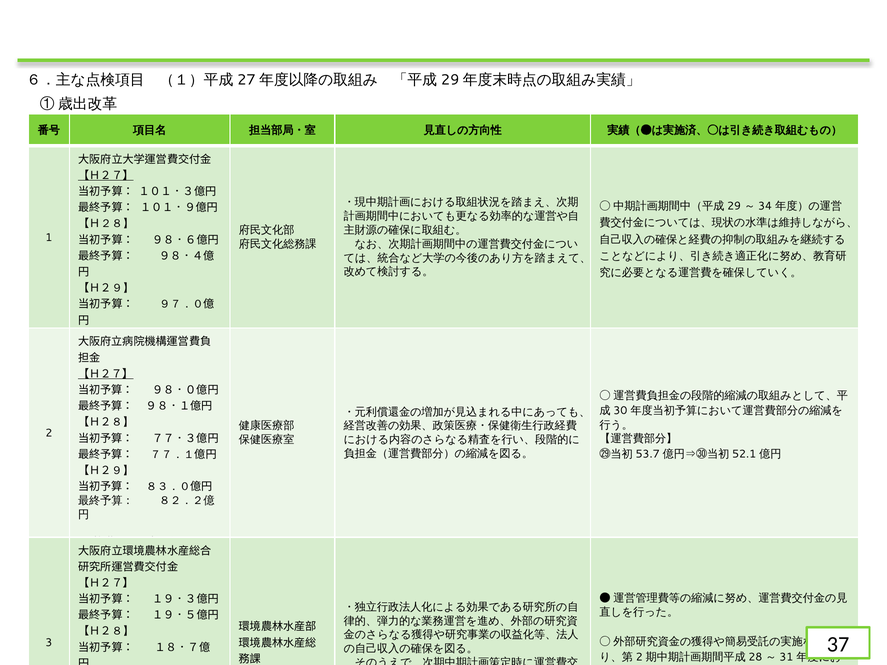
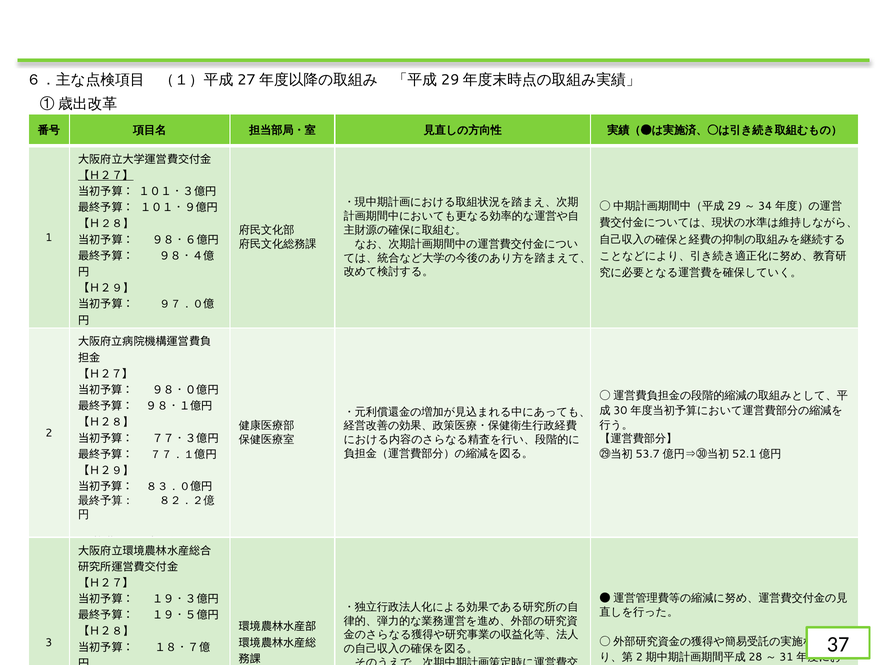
【Ｈ２７】 underline: present -> none (106, 374)
